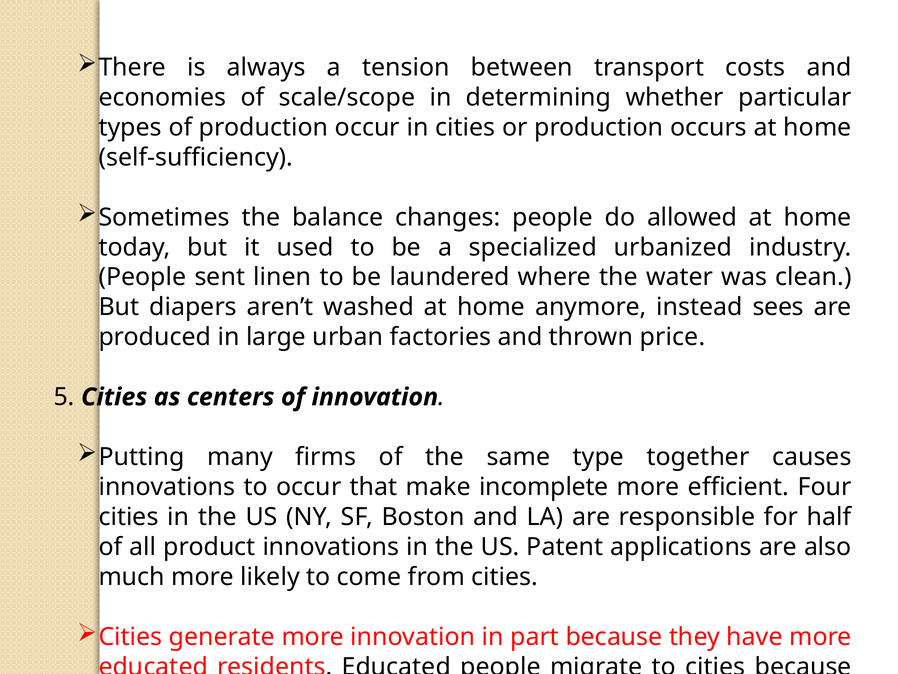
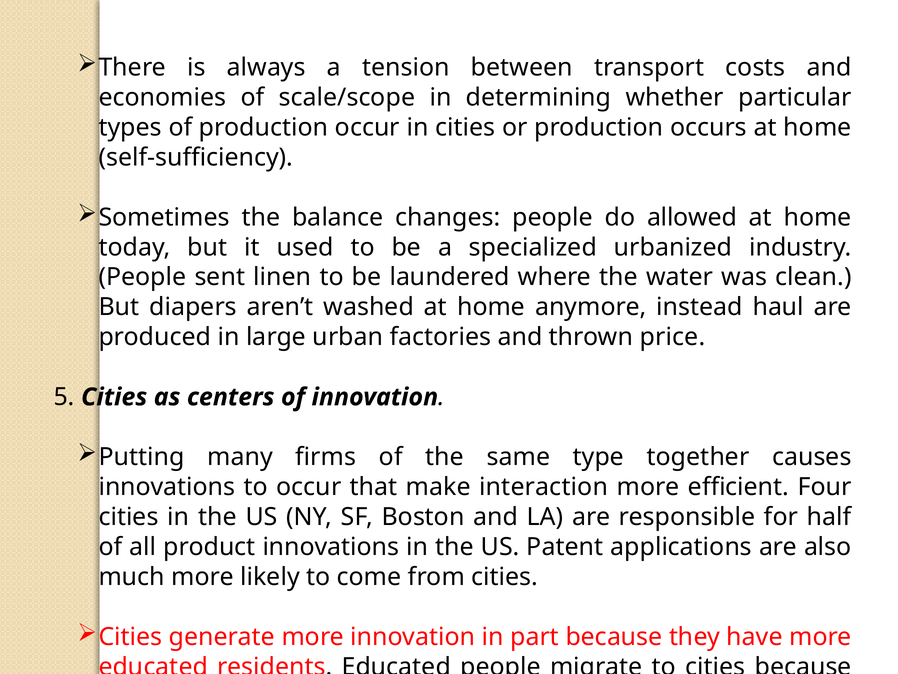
sees: sees -> haul (778, 307)
incomplete: incomplete -> interaction (544, 487)
